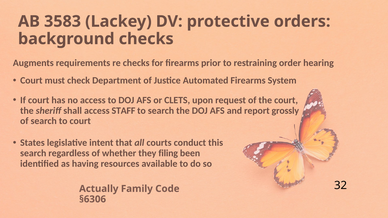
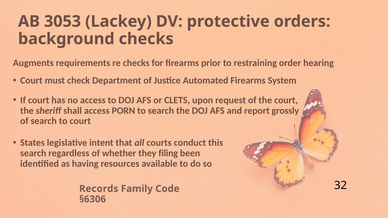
3583: 3583 -> 3053 (63, 21)
STAFF: STAFF -> PORN (123, 111)
Actually: Actually -> Records (99, 189)
